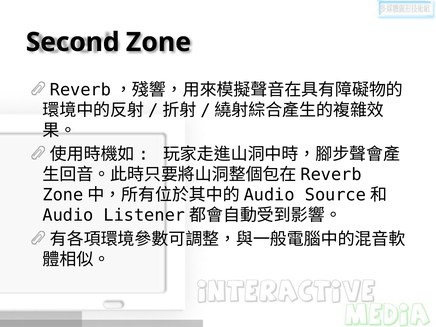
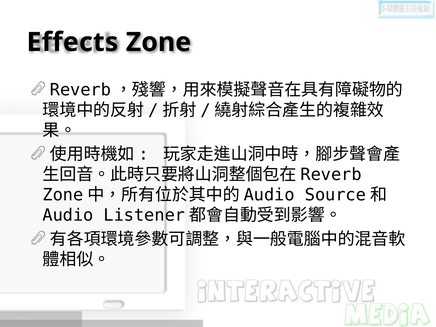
Second: Second -> Effects (72, 42)
